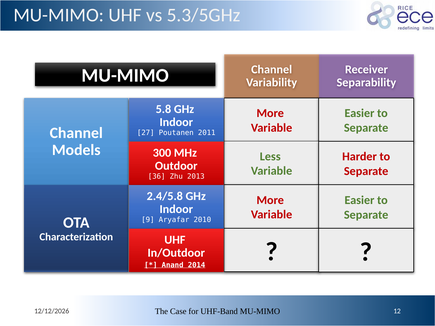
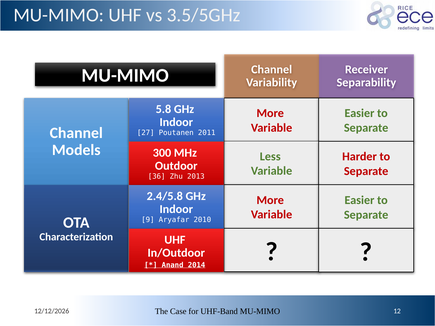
5.3/5GHz: 5.3/5GHz -> 3.5/5GHz (204, 15)
